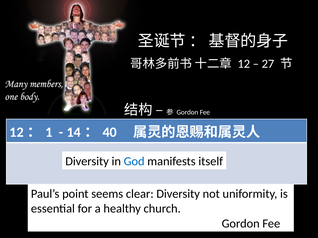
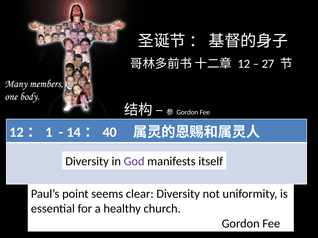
God colour: blue -> purple (134, 162)
